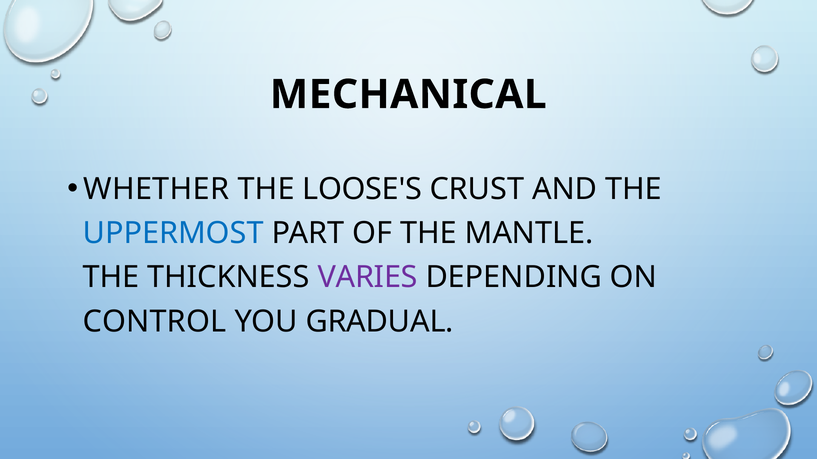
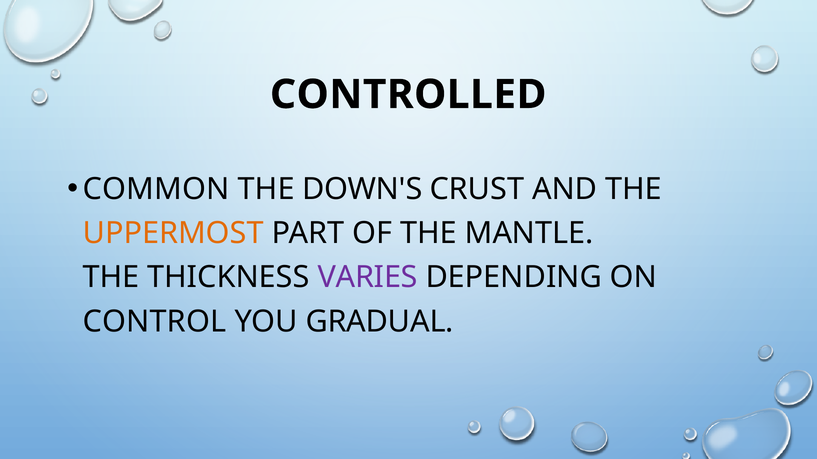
MECHANICAL: MECHANICAL -> CONTROLLED (408, 95)
WHETHER: WHETHER -> COMMON (156, 190)
LOOSE'S: LOOSE'S -> DOWN'S (362, 190)
UPPERMOST colour: blue -> orange (173, 234)
